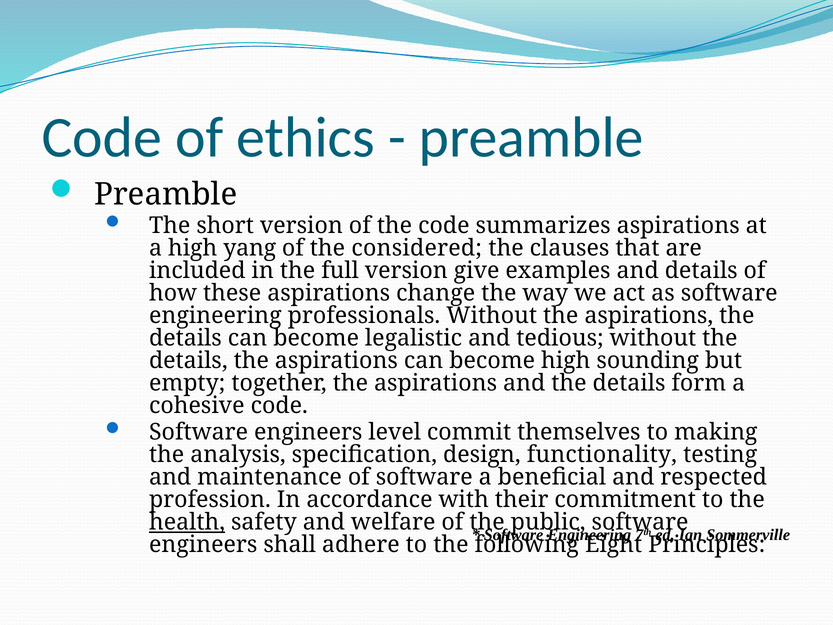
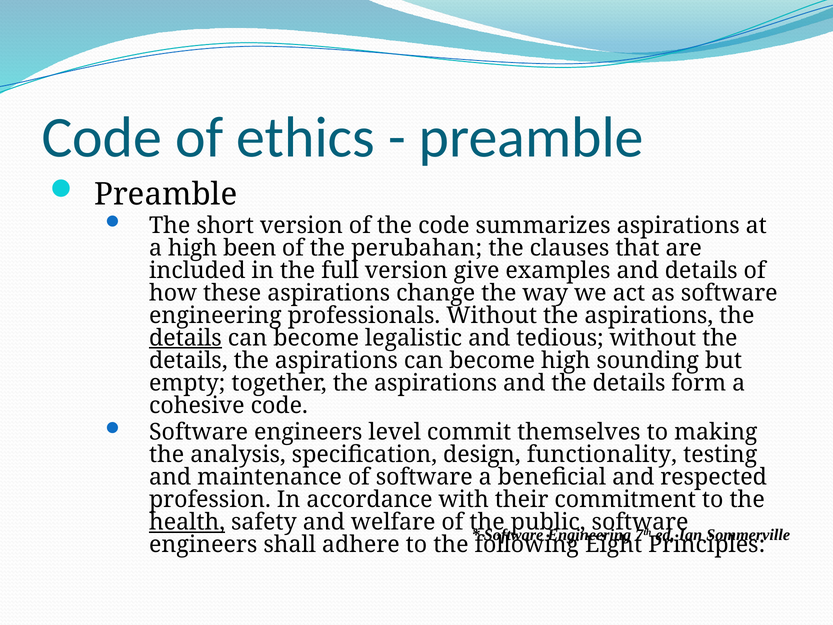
yang: yang -> been (250, 248)
considered: considered -> perubahan (417, 248)
details underline: none -> present (185, 338)
